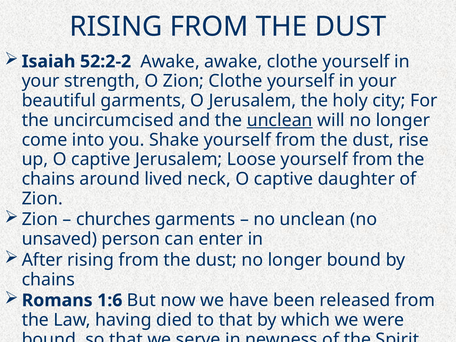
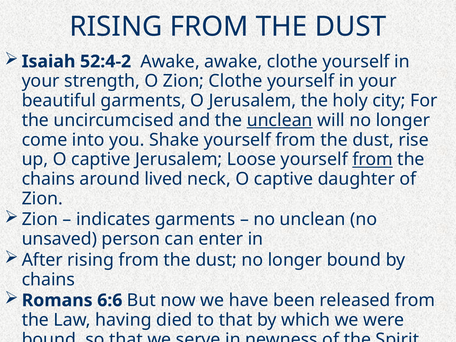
52:2-2: 52:2-2 -> 52:4-2 (106, 62)
from underline: none -> present (373, 159)
churches: churches -> indicates (113, 219)
1:6: 1:6 -> 6:6 (110, 300)
